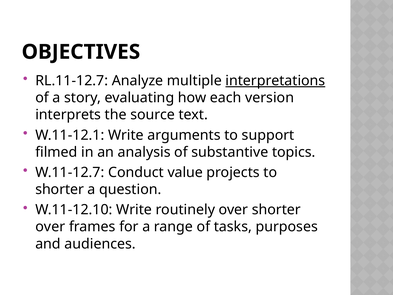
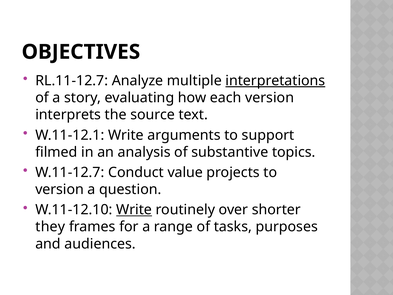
shorter: shorter -> version (60, 189)
Write underline: none -> present (134, 210)
over: over -> they (50, 227)
